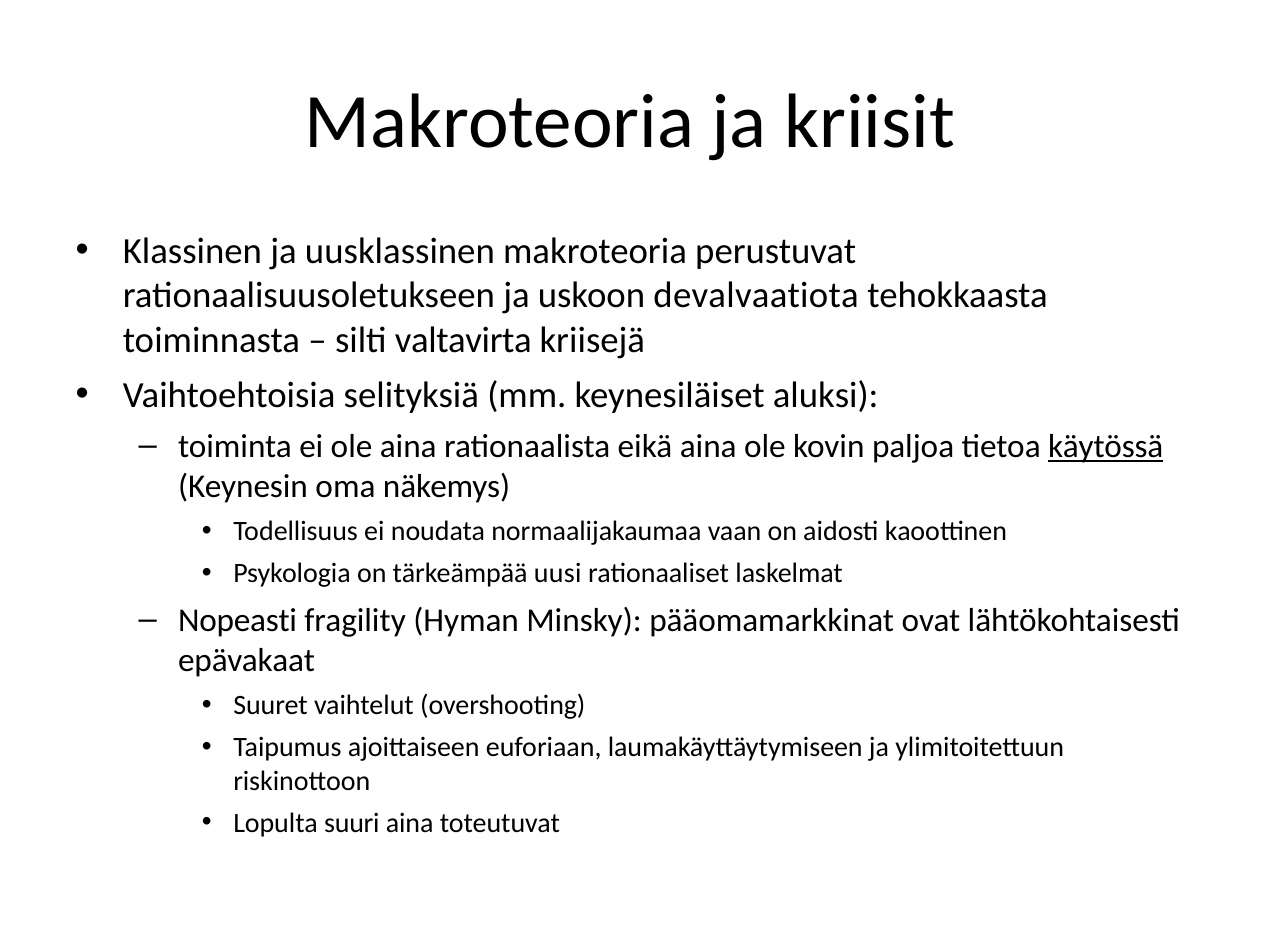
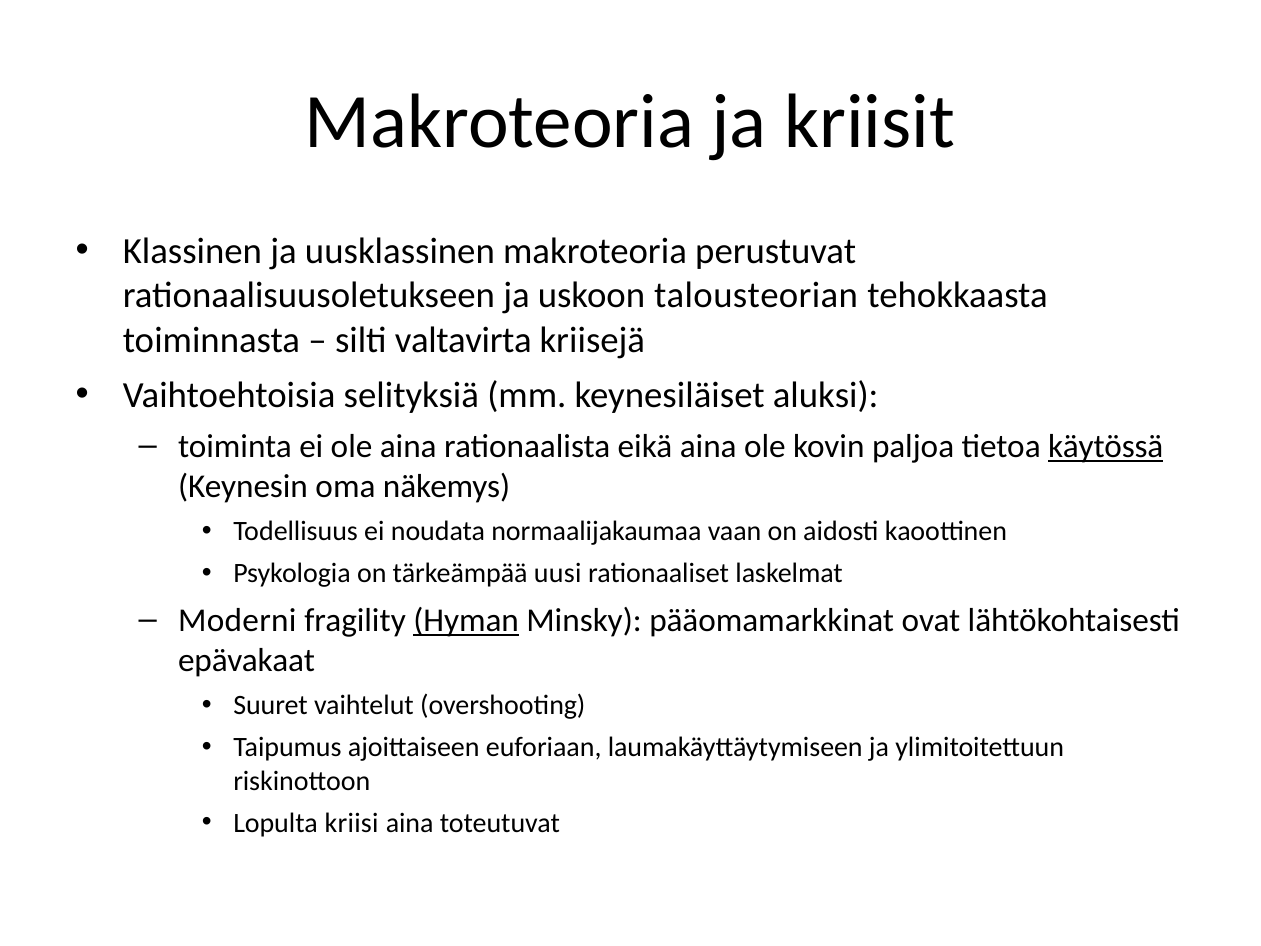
devalvaatiota: devalvaatiota -> talousteorian (756, 296)
Nopeasti: Nopeasti -> Moderni (237, 621)
Hyman underline: none -> present (466, 621)
suuri: suuri -> kriisi (352, 823)
